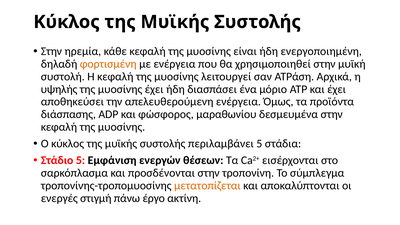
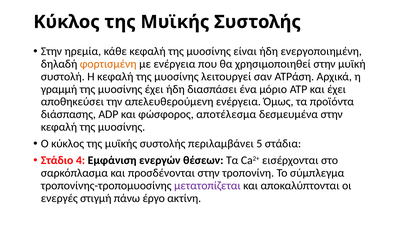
υψηλής: υψηλής -> γραμμή (59, 89)
μαραθωνίου: μαραθωνίου -> αποτέλεσμα (226, 114)
Στάδιο 5: 5 -> 4 (81, 160)
μετατοπίζεται colour: orange -> purple (207, 186)
